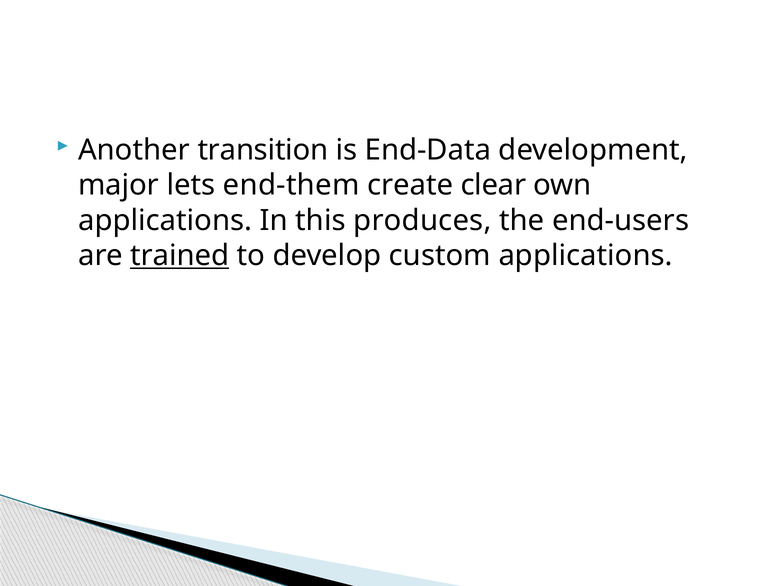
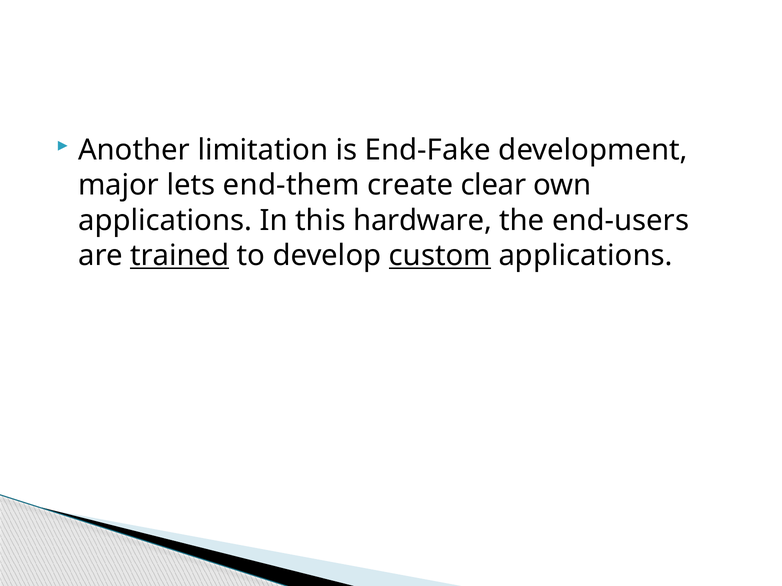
transition: transition -> limitation (263, 150)
End-Data: End-Data -> End-Fake (428, 150)
produces: produces -> hardware (423, 221)
custom underline: none -> present (440, 256)
